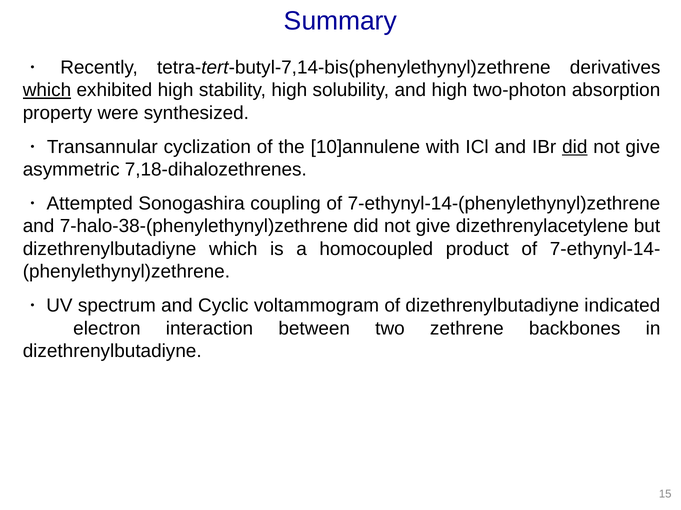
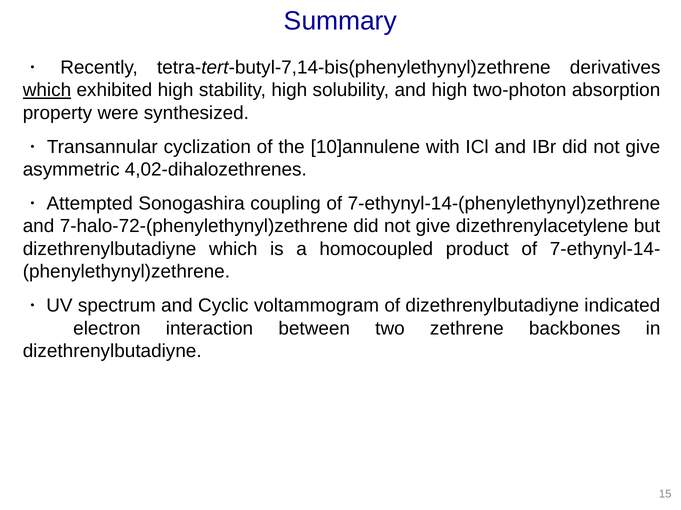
did underline: present -> none (575, 147)
7,18-dihalozethrenes: 7,18-dihalozethrenes -> 4,02-dihalozethrenes (216, 170)
7-halo-38-(phenylethynyl)zethrene: 7-halo-38-(phenylethynyl)zethrene -> 7-halo-72-(phenylethynyl)zethrene (204, 227)
